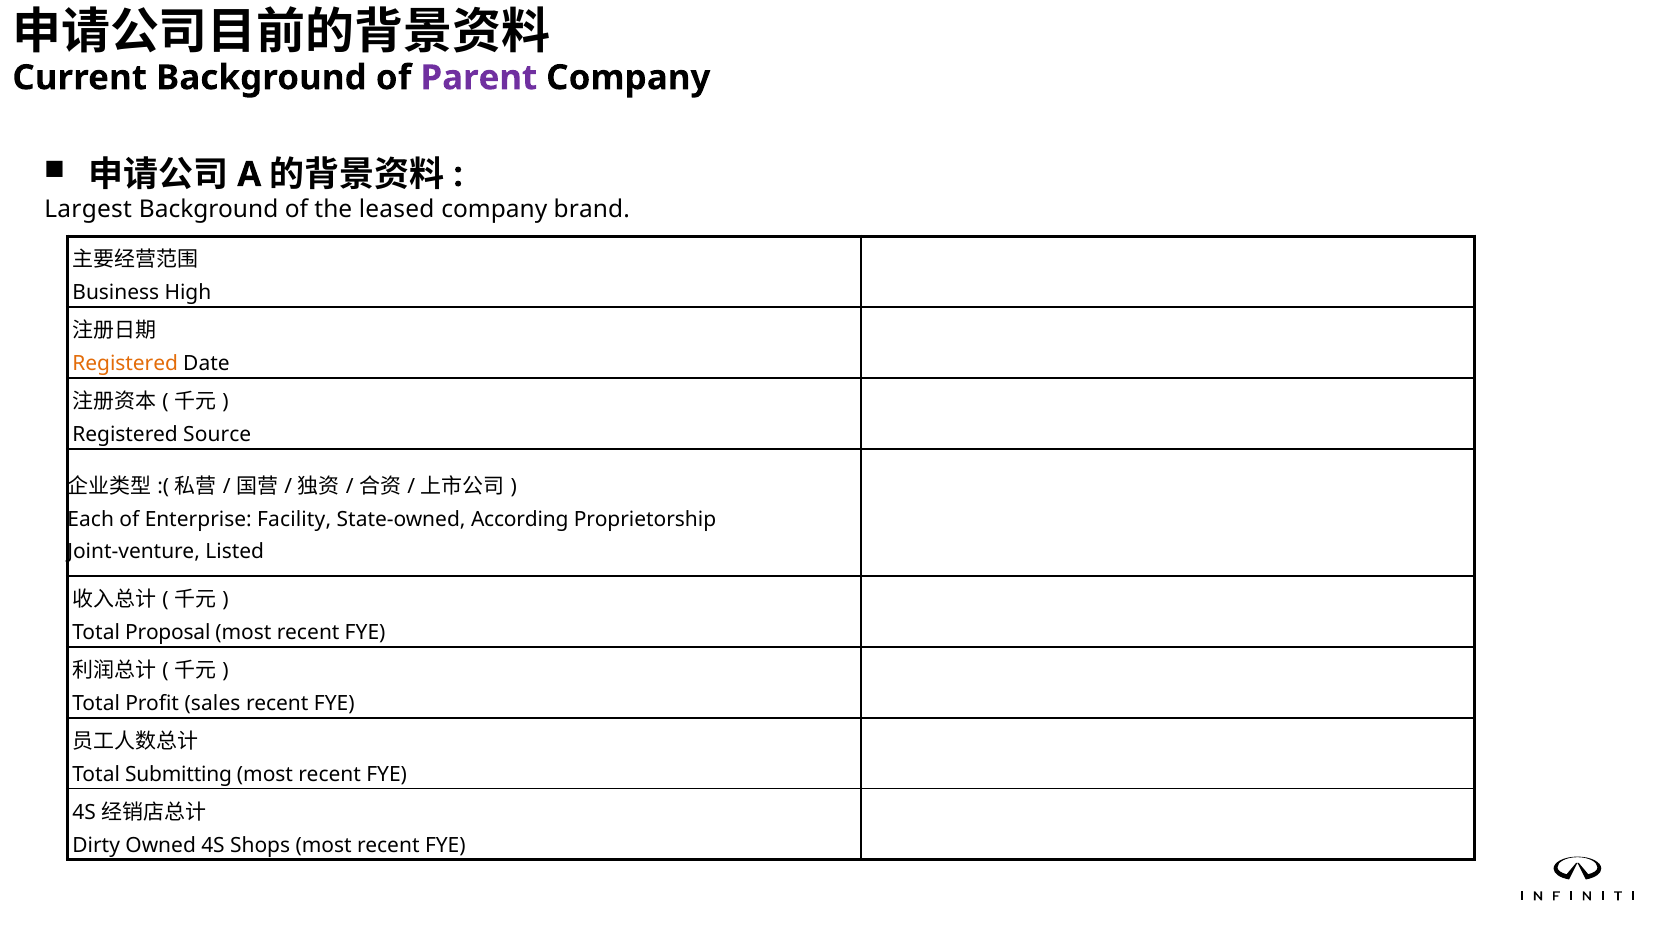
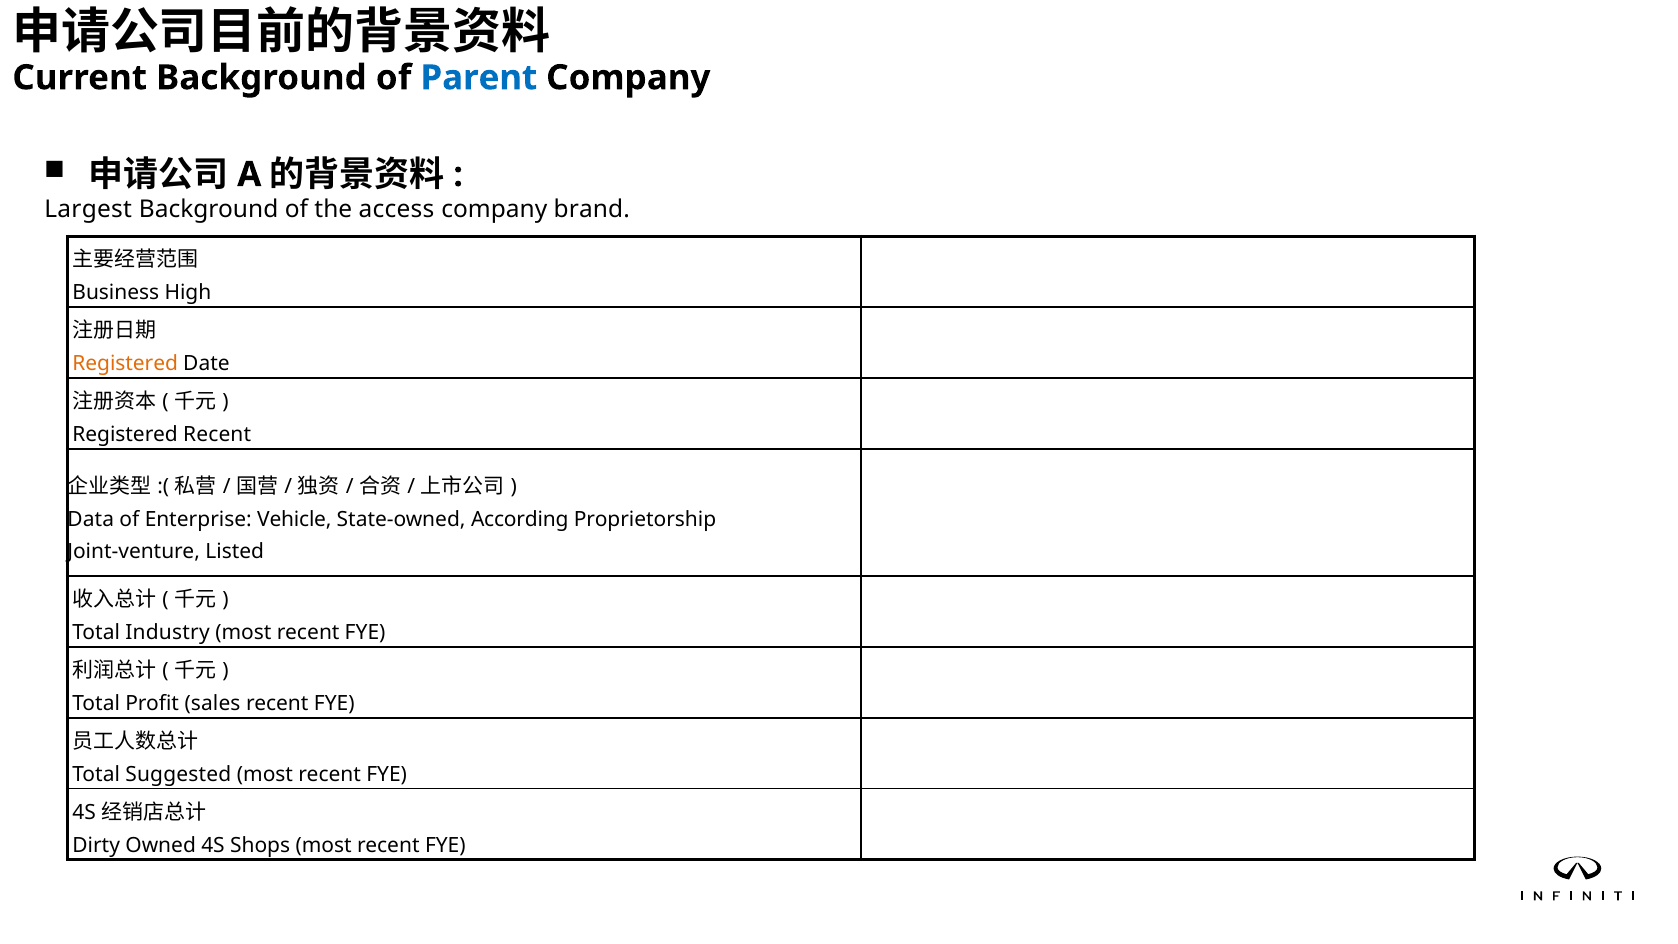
Parent colour: purple -> blue (479, 78)
leased: leased -> access (397, 209)
Registered Source: Source -> Recent (217, 434)
Each: Each -> Data (91, 519)
Facility: Facility -> Vehicle (294, 519)
Proposal: Proposal -> Industry (168, 632)
Submitting: Submitting -> Suggested (178, 774)
